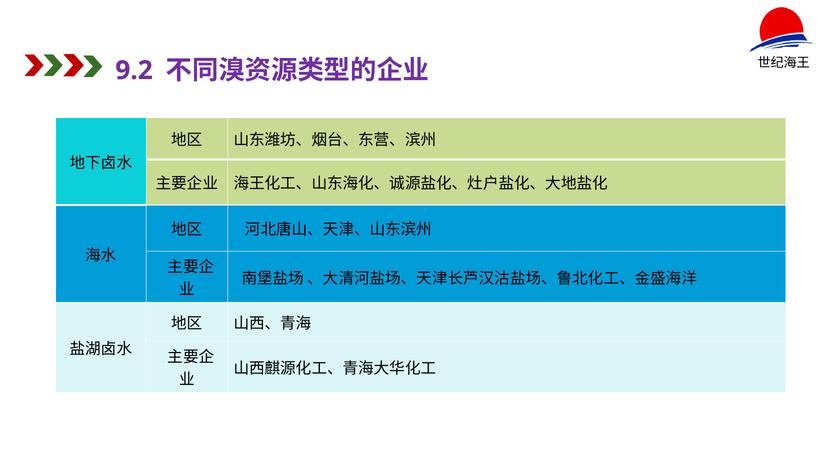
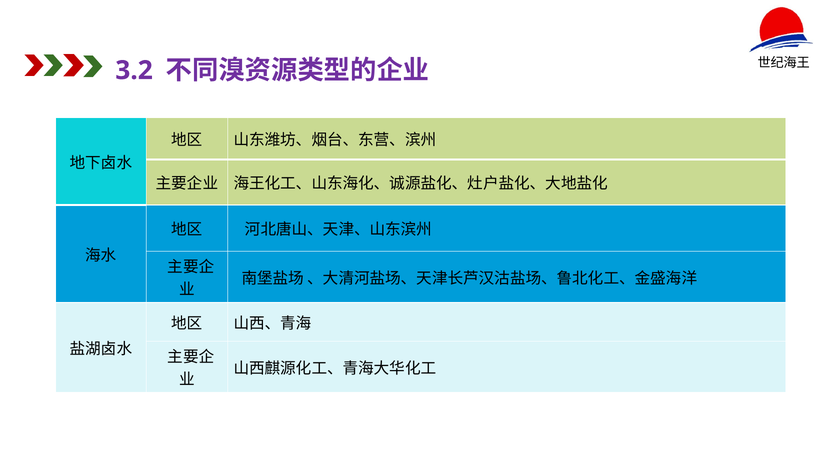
9.2: 9.2 -> 3.2 (134, 70)
